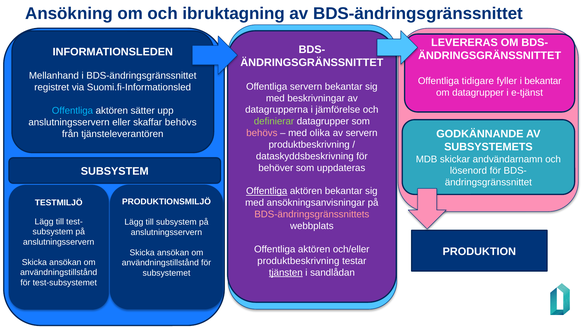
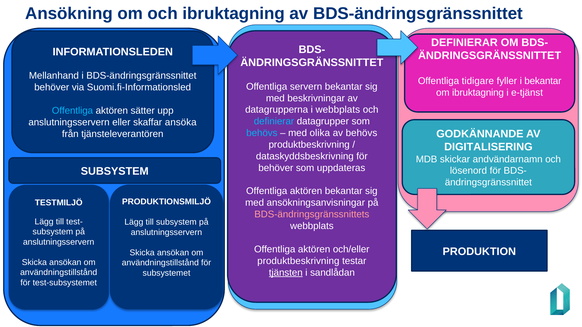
LEVERERAS: LEVERERAS -> DEFINIERAR (464, 43)
registret: registret -> behöver (52, 87)
om datagrupper: datagrupper -> ibruktagning (478, 93)
i jämförelse: jämförelse -> webbplats (338, 110)
definierar colour: light green -> light blue (274, 122)
skaffar behövs: behövs -> ansöka (181, 122)
behövs colour: pink -> light blue (262, 133)
av servern: servern -> behövs (361, 133)
SUBSYSTEMETS: SUBSYSTEMETS -> DIGITALISERING (488, 147)
Offentliga underline: present -> none (267, 191)
